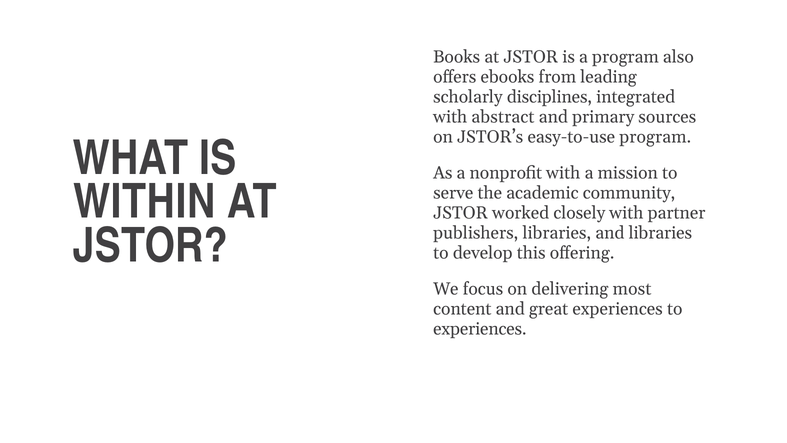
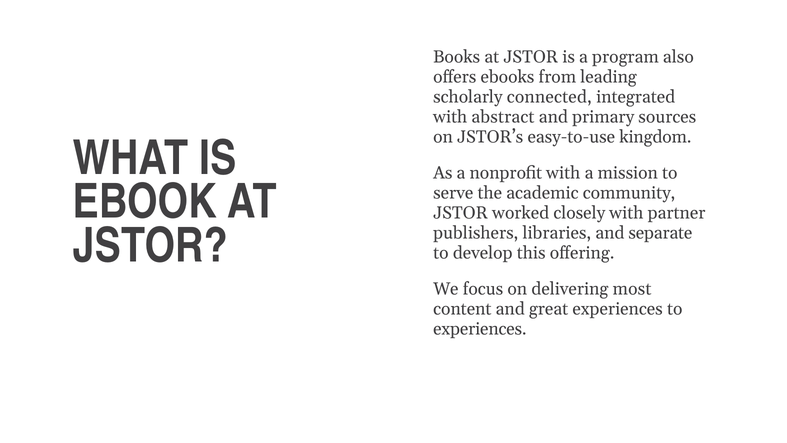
disciplines: disciplines -> connected (549, 97)
easy-to-use program: program -> kingdom (655, 137)
WITHIN: WITHIN -> EBOOK (145, 202)
and libraries: libraries -> separate (660, 233)
